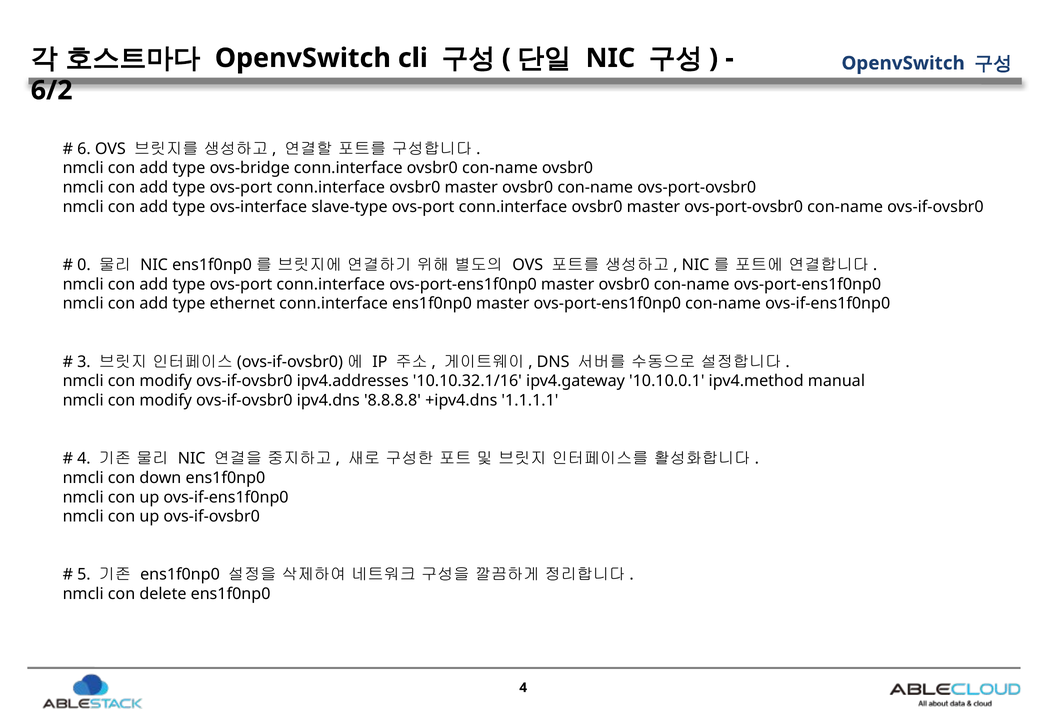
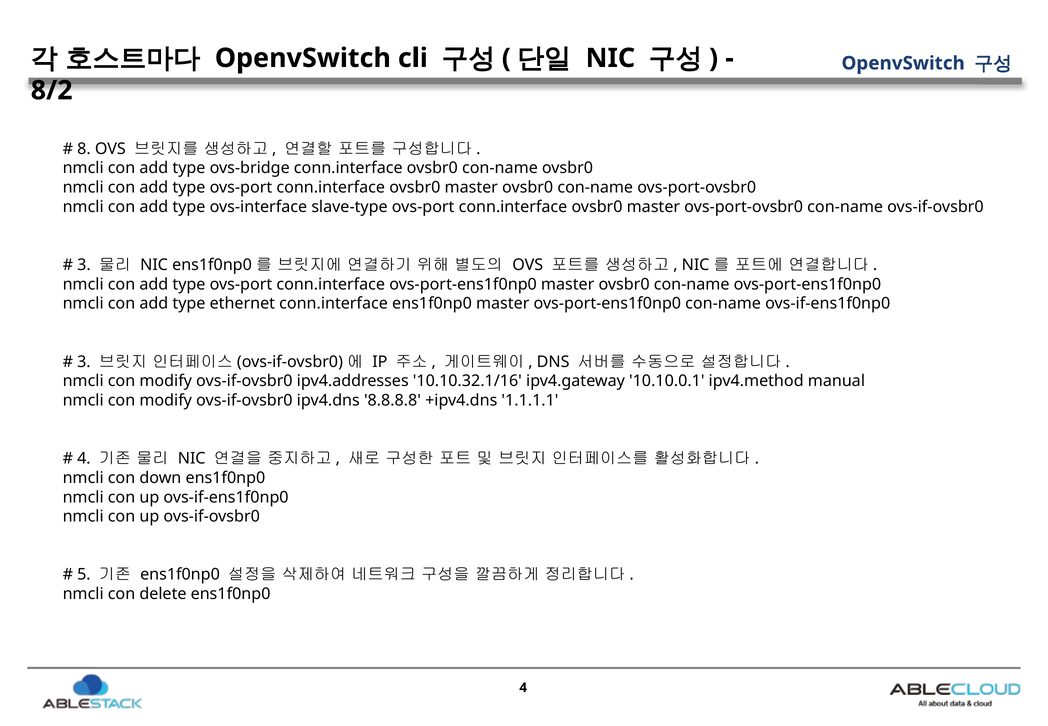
6/2: 6/2 -> 8/2 (52, 90)
6: 6 -> 8 (84, 149)
0: 0 -> 3 (84, 265)
